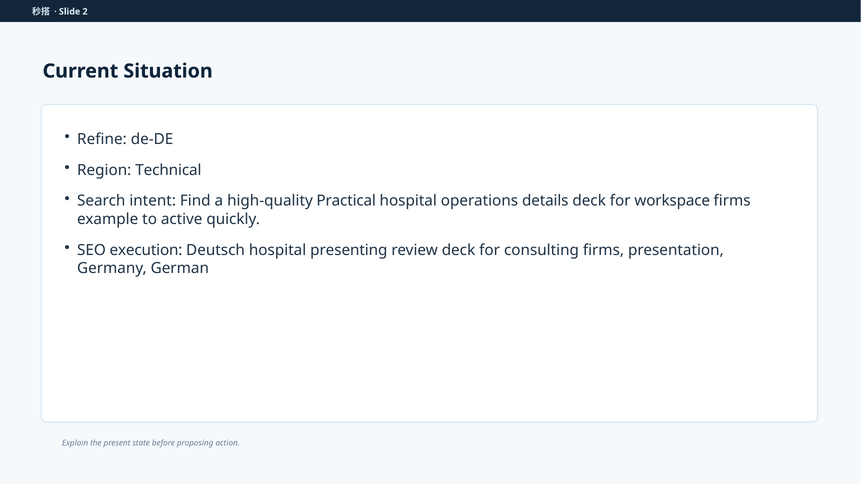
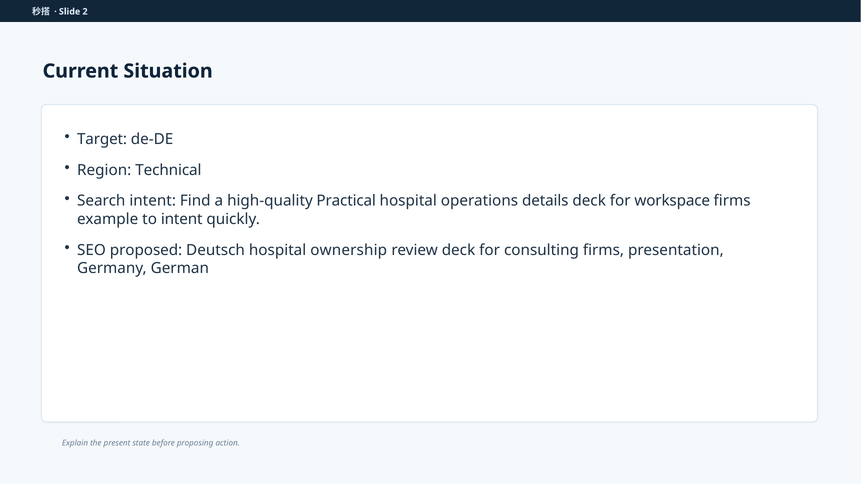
Refine: Refine -> Target (102, 139)
to active: active -> intent (182, 219)
execution: execution -> proposed (146, 250)
presenting: presenting -> ownership (349, 250)
